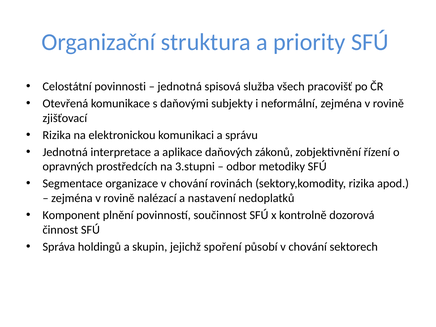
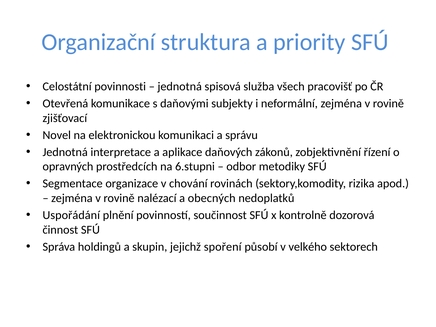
Rizika: Rizika -> Novel (57, 135)
3.stupni: 3.stupni -> 6.stupni (195, 167)
nastavení: nastavení -> obecných (212, 198)
Komponent: Komponent -> Uspořádání (71, 215)
působí v chování: chování -> velkého (308, 247)
